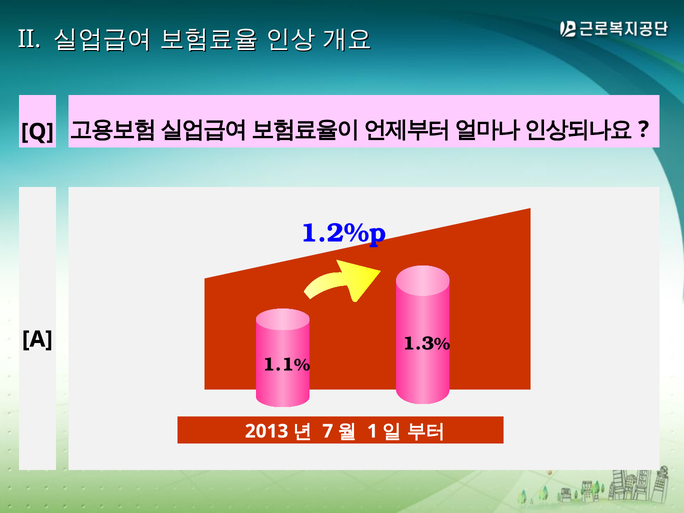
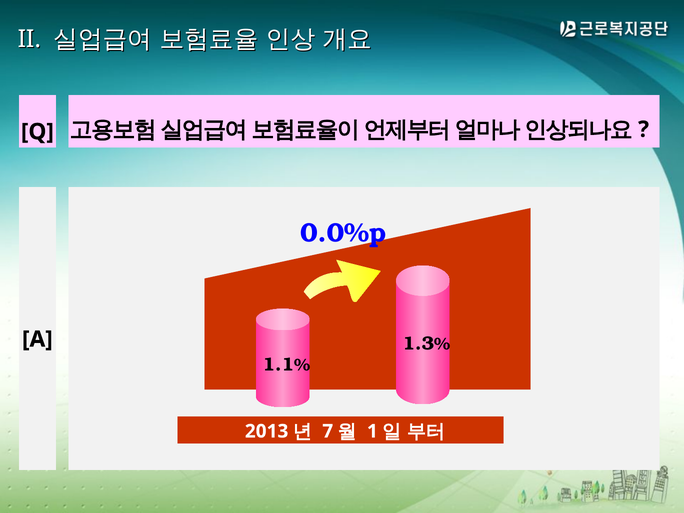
1.2%p: 1.2%p -> 0.0%p (343, 233)
